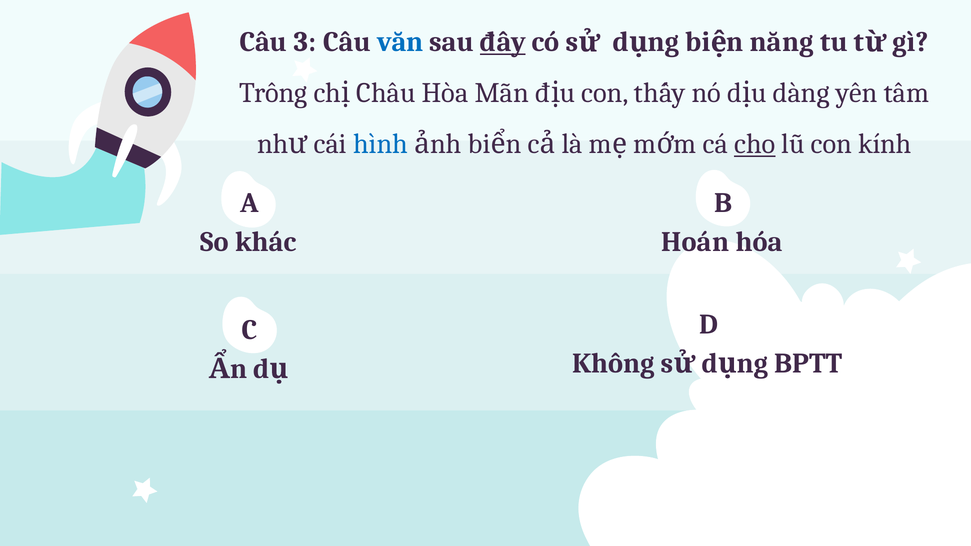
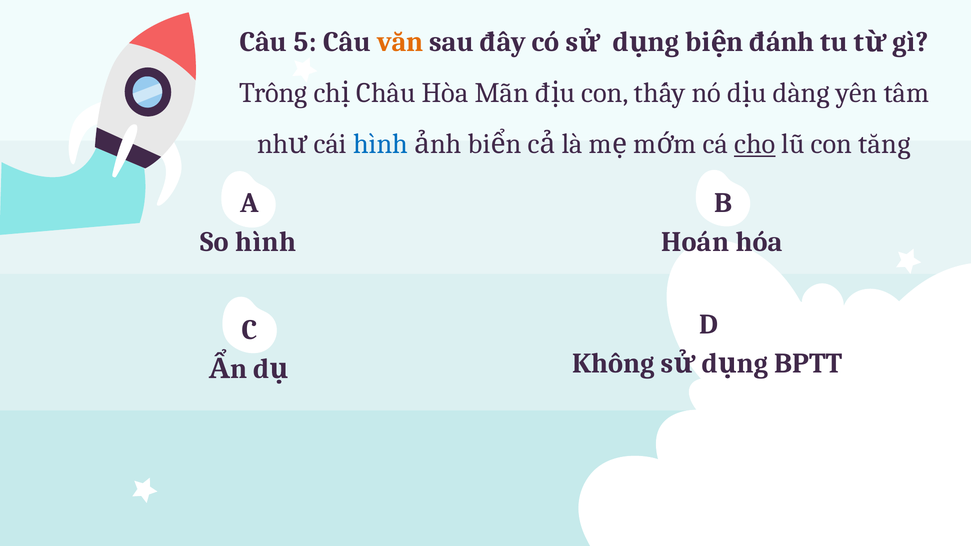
3: 3 -> 5 (305, 42)
văn colour: blue -> orange (400, 42)
đây underline: present -> none (503, 42)
năng: năng -> đánh (782, 42)
kính: kính -> tăng (885, 144)
So khác: khác -> hình (266, 242)
